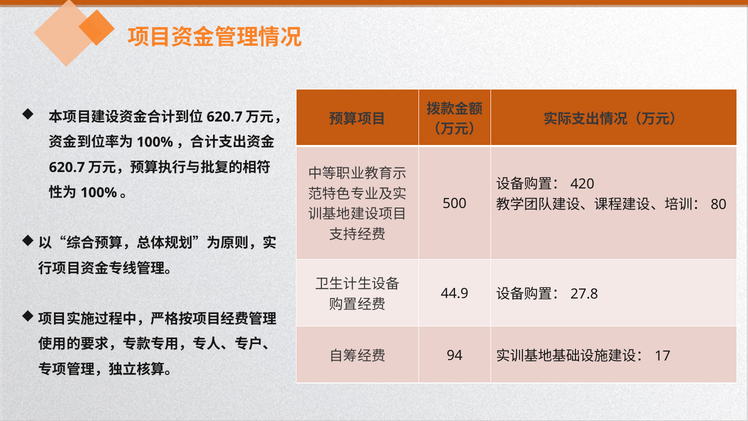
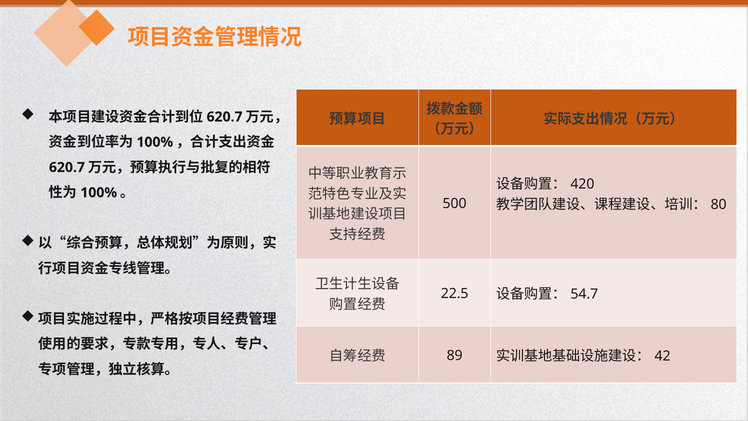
44.9: 44.9 -> 22.5 (455, 293)
27.8: 27.8 -> 54.7 (584, 294)
94: 94 -> 89 (455, 355)
17: 17 -> 42 (663, 356)
